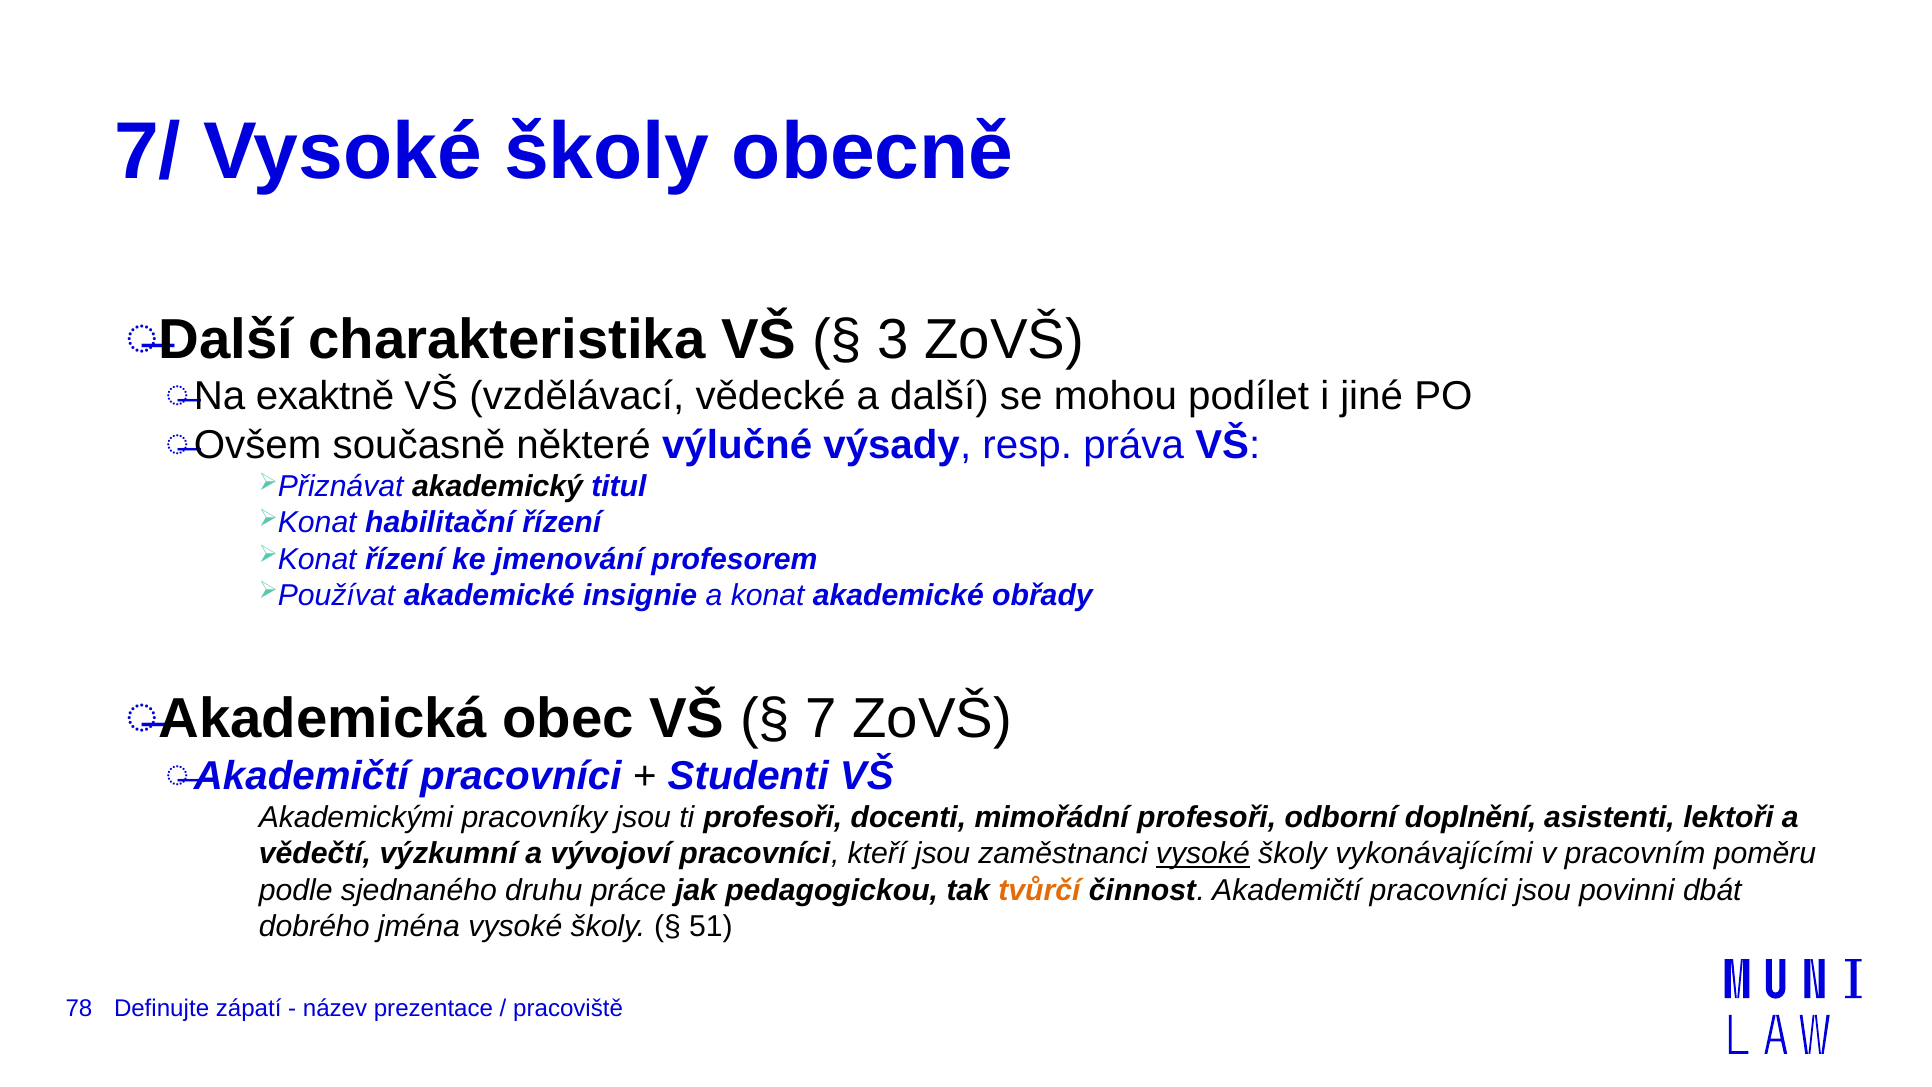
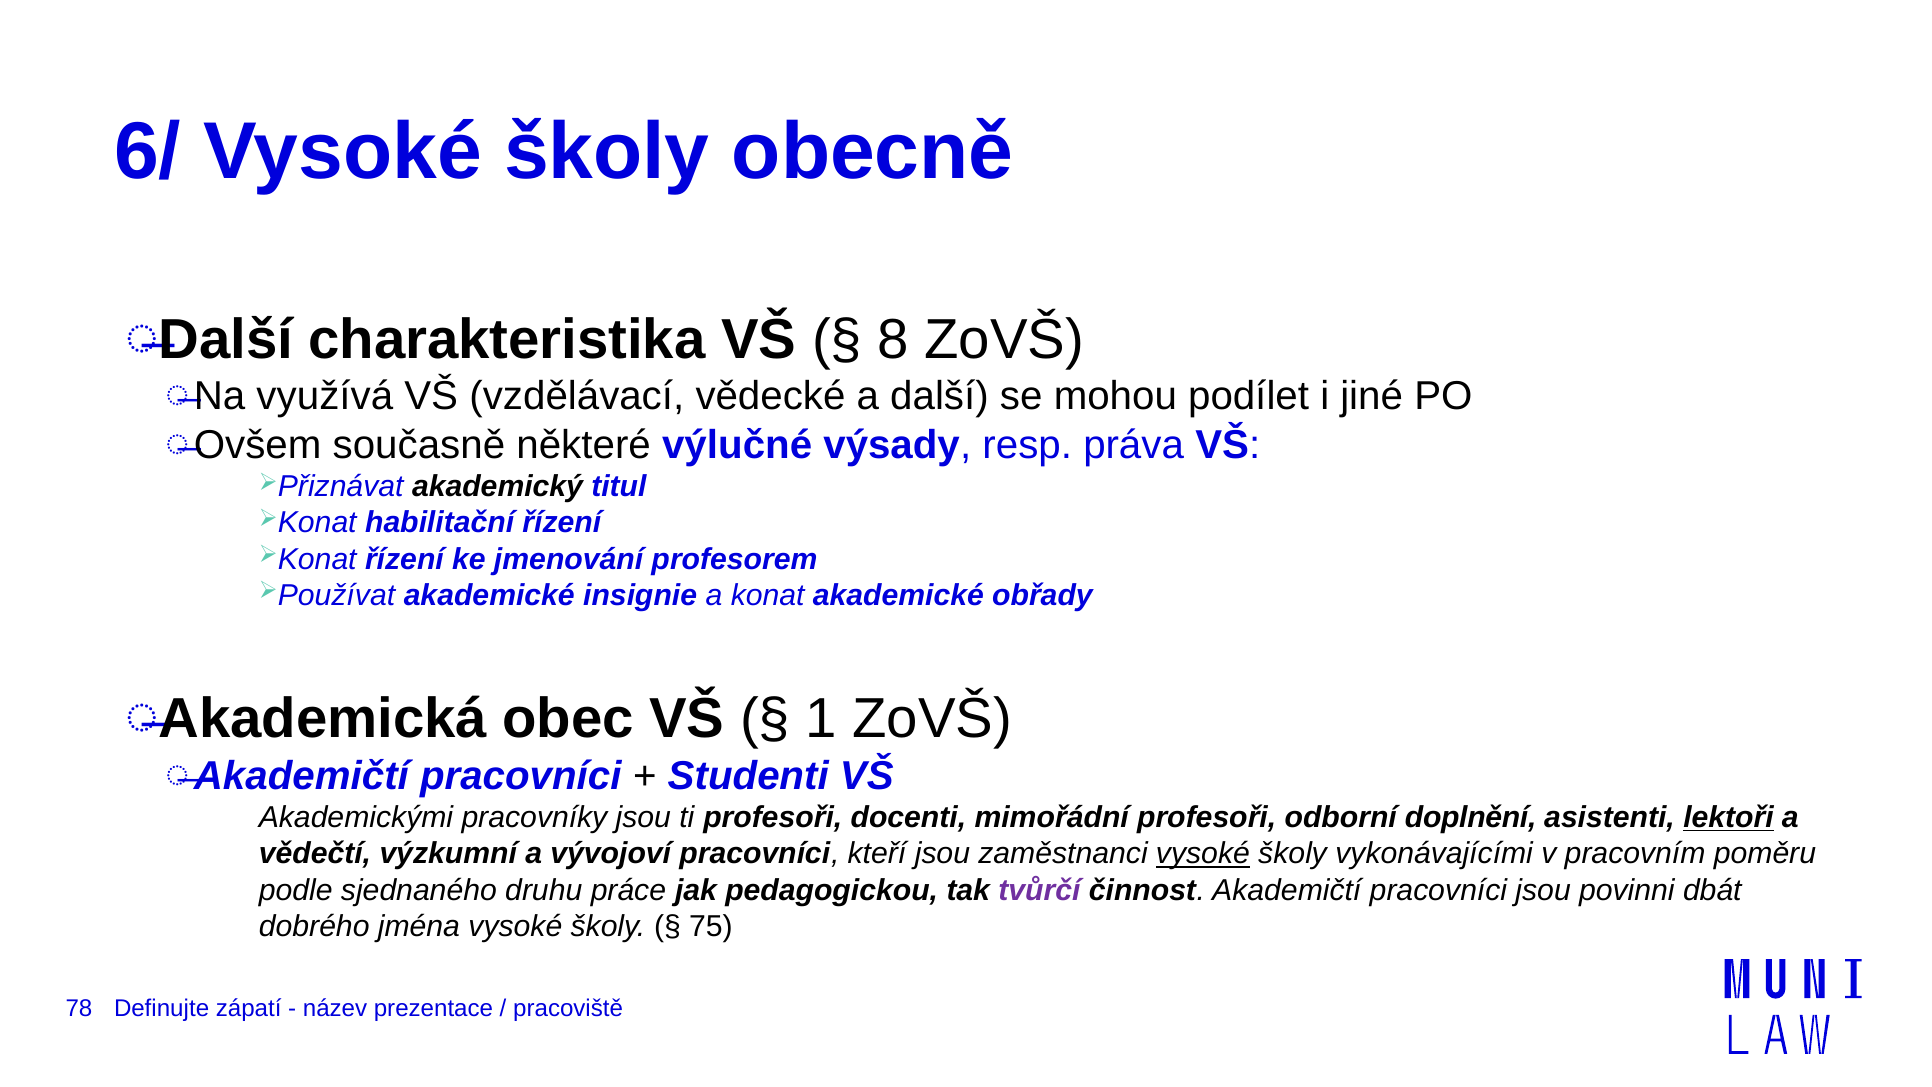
7/: 7/ -> 6/ (148, 152)
3: 3 -> 8 (893, 340)
exaktně: exaktně -> využívá (325, 397)
7: 7 -> 1 (821, 719)
lektoři underline: none -> present (1728, 817)
tvůrčí colour: orange -> purple (1039, 890)
51: 51 -> 75 (711, 926)
